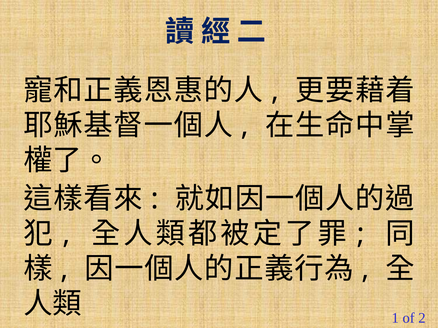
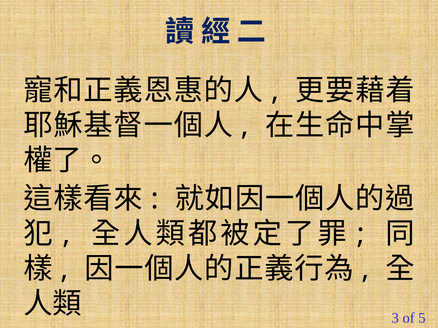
1: 1 -> 3 (395, 318)
2: 2 -> 5 (422, 318)
